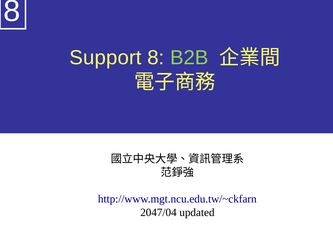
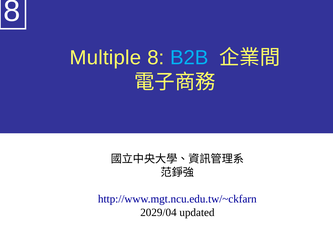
Support: Support -> Multiple (105, 58)
B2B colour: light green -> light blue (189, 58)
2047/04: 2047/04 -> 2029/04 (158, 212)
